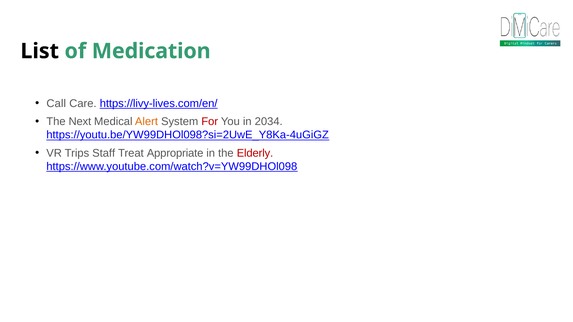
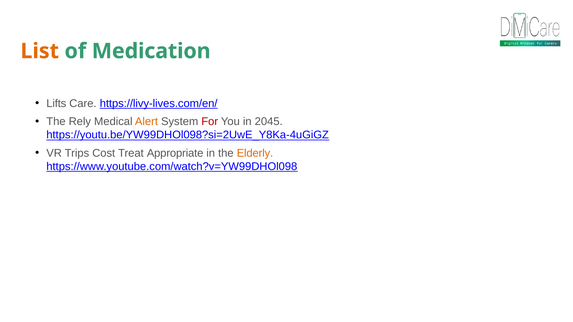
List colour: black -> orange (40, 51)
Call: Call -> Lifts (56, 104)
Next: Next -> Rely (80, 122)
2034: 2034 -> 2045 (269, 122)
Staff: Staff -> Cost (104, 153)
Elderly colour: red -> orange (255, 153)
